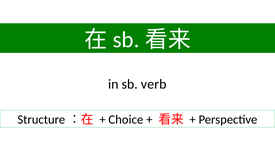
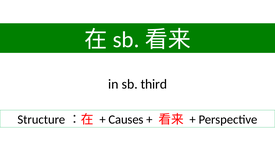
verb: verb -> third (154, 84)
Choice: Choice -> Causes (126, 119)
